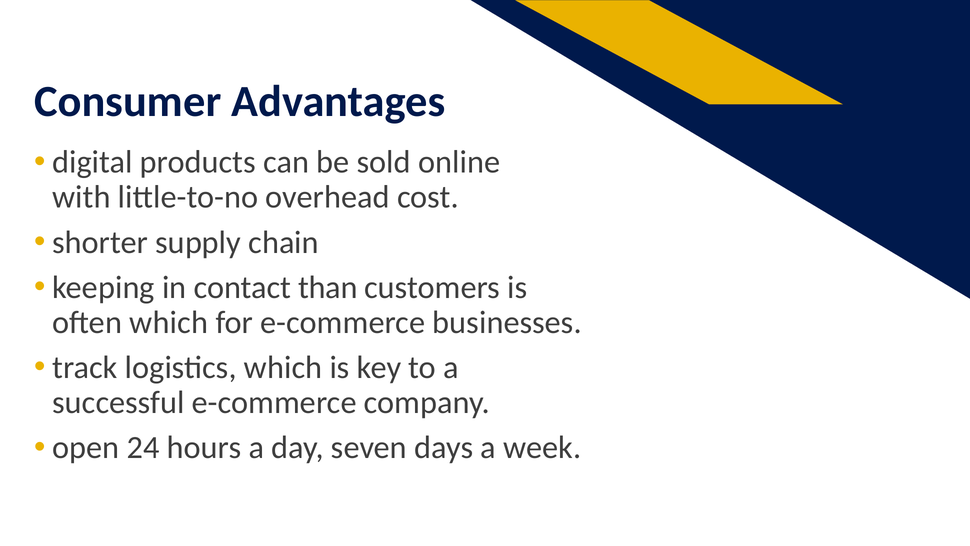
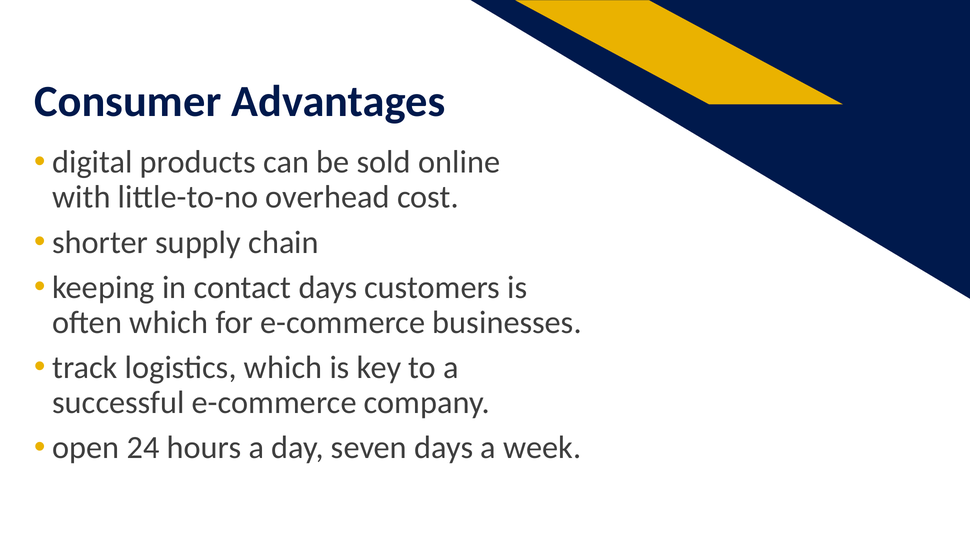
contact than: than -> days (328, 287)
